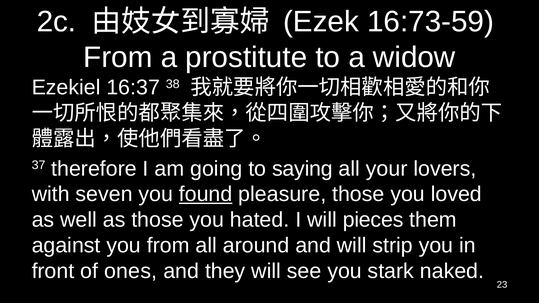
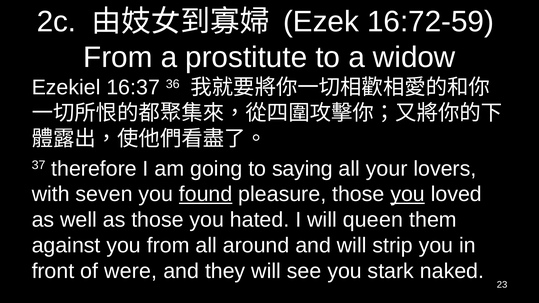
16:73-59: 16:73-59 -> 16:72-59 (431, 22)
38: 38 -> 36 (173, 84)
you underline: none -> present (408, 194)
pieces: pieces -> queen (373, 220)
ones: ones -> were (131, 271)
